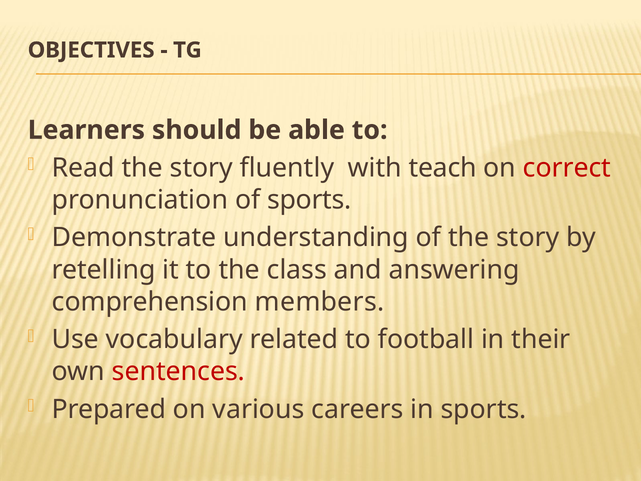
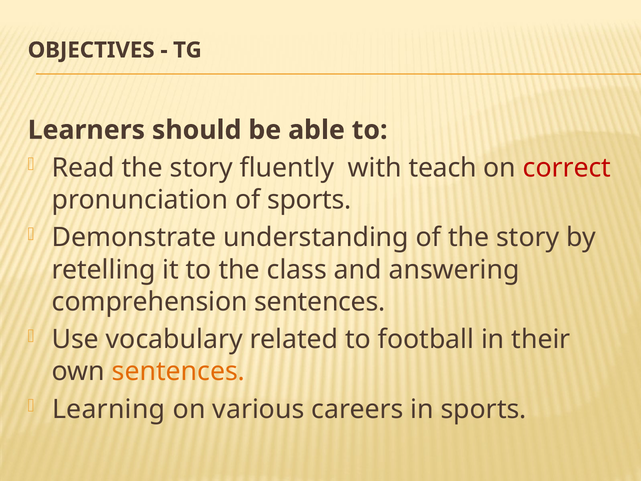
comprehension members: members -> sentences (320, 302)
sentences colour: red -> orange (178, 371)
Prepared: Prepared -> Learning (109, 409)
